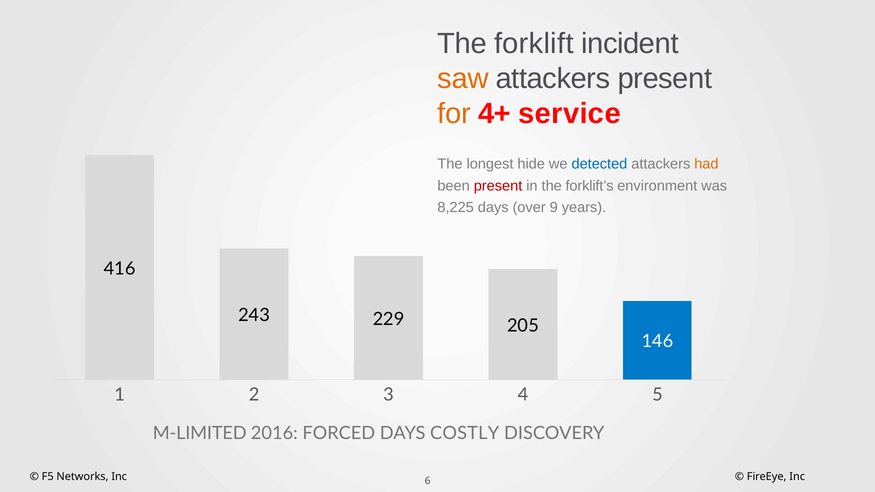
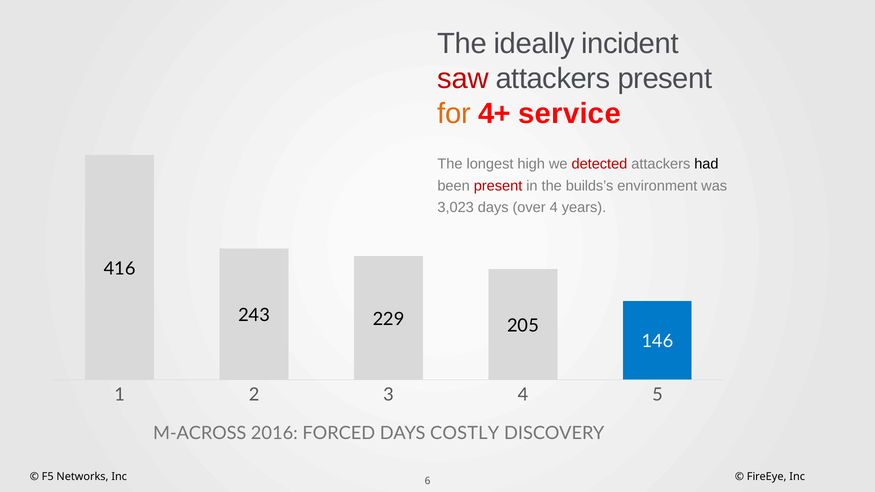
forklift: forklift -> ideally (534, 44)
saw colour: orange -> red (463, 79)
hide: hide -> high (531, 164)
detected colour: blue -> red (599, 164)
had colour: orange -> black (706, 164)
forklift’s: forklift’s -> builds’s (590, 186)
8,225: 8,225 -> 3,023 (456, 208)
over 9: 9 -> 4 (554, 208)
M-LIMITED: M-LIMITED -> M-ACROSS (200, 433)
